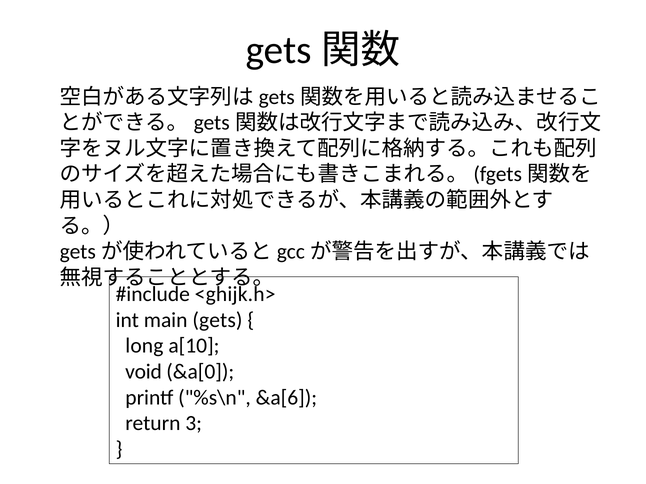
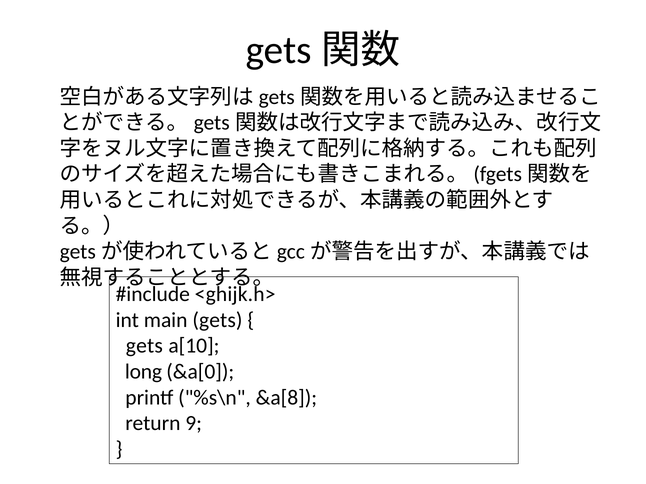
long: long -> gets (144, 346)
void: void -> long (143, 372)
&a[6: &a[6 -> &a[8 (286, 398)
3: 3 -> 9 (194, 424)
